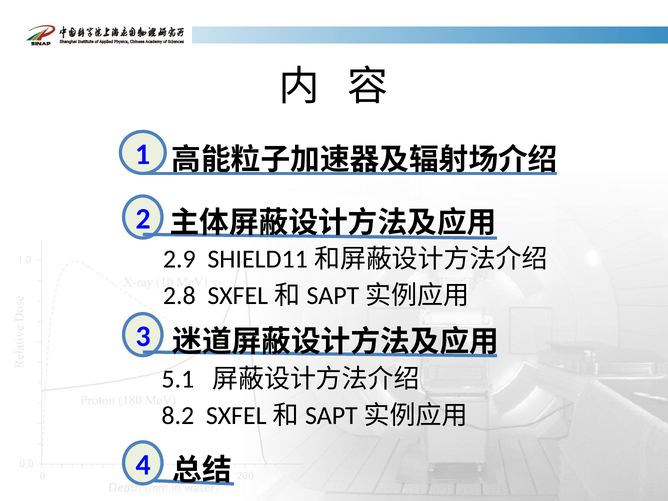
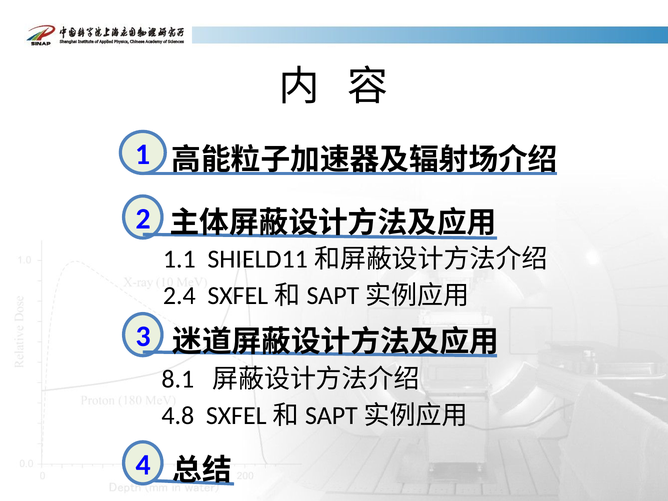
2.9: 2.9 -> 1.1 (179, 259)
2.8: 2.8 -> 2.4 (179, 296)
5.1: 5.1 -> 8.1 (178, 379)
8.2: 8.2 -> 4.8 (178, 416)
